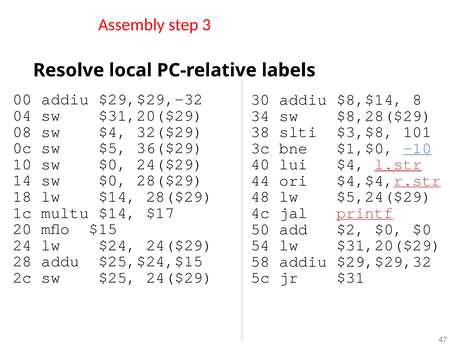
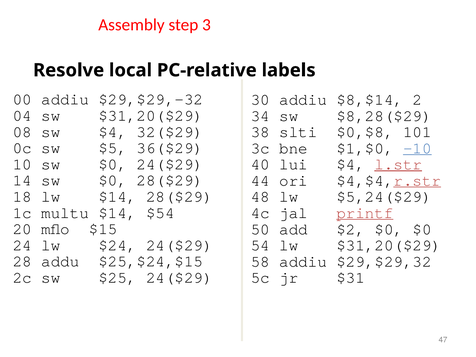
8: 8 -> 2 (417, 100)
$3,$8: $3,$8 -> $0,$8 (365, 132)
$17: $17 -> $54 (160, 213)
